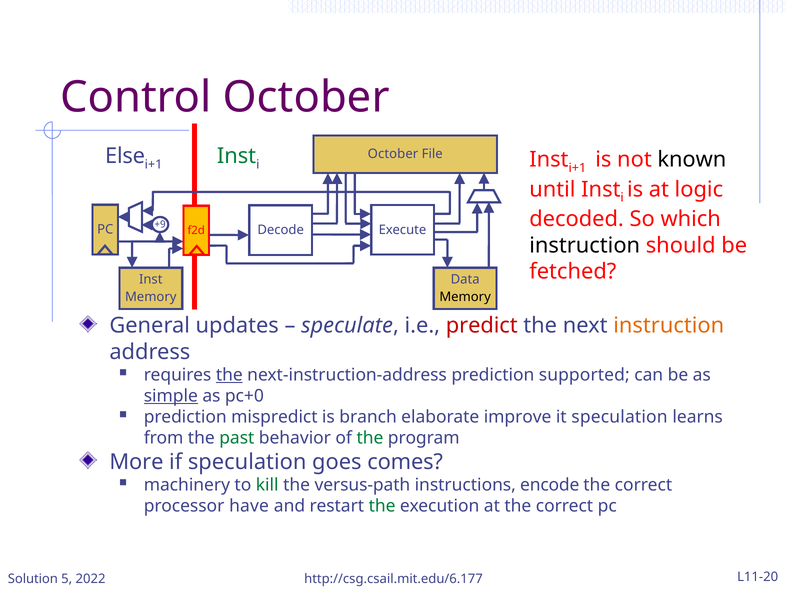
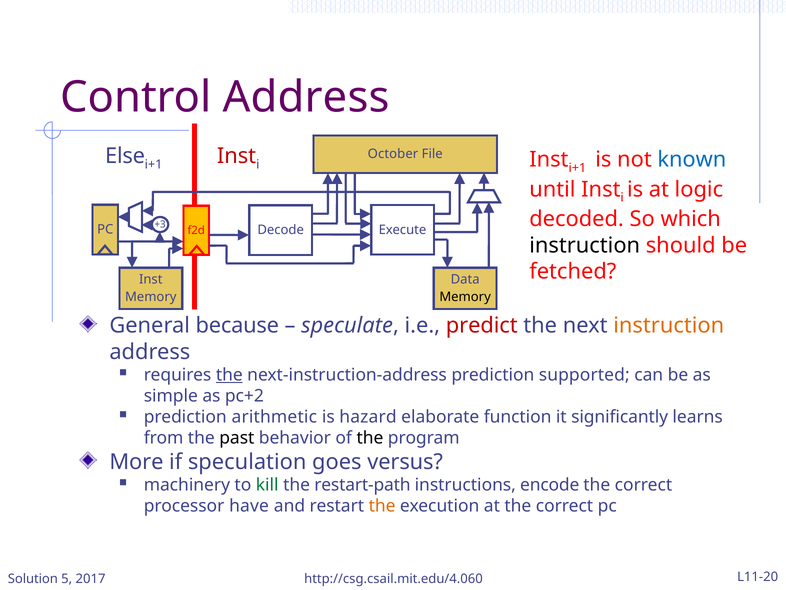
Control October: October -> Address (306, 97)
Inst colour: green -> red (236, 156)
known colour: black -> blue (692, 159)
+9: +9 -> +3 (160, 224)
updates: updates -> because (237, 325)
simple underline: present -> none (171, 396)
pc+0: pc+0 -> pc+2 (244, 396)
mispredict: mispredict -> arithmetic (274, 417)
branch: branch -> hazard (368, 417)
improve: improve -> function (518, 417)
it speculation: speculation -> significantly (620, 417)
past colour: green -> black (237, 438)
the colour: green -> black (370, 438)
comes: comes -> versus (405, 462)
versus-path: versus-path -> restart-path (362, 485)
the colour: green -> orange (382, 506)
2022: 2022 -> 2017 (91, 579)
http://csg.csail.mit.edu/6.177: http://csg.csail.mit.edu/6.177 -> http://csg.csail.mit.edu/4.060 (393, 579)
